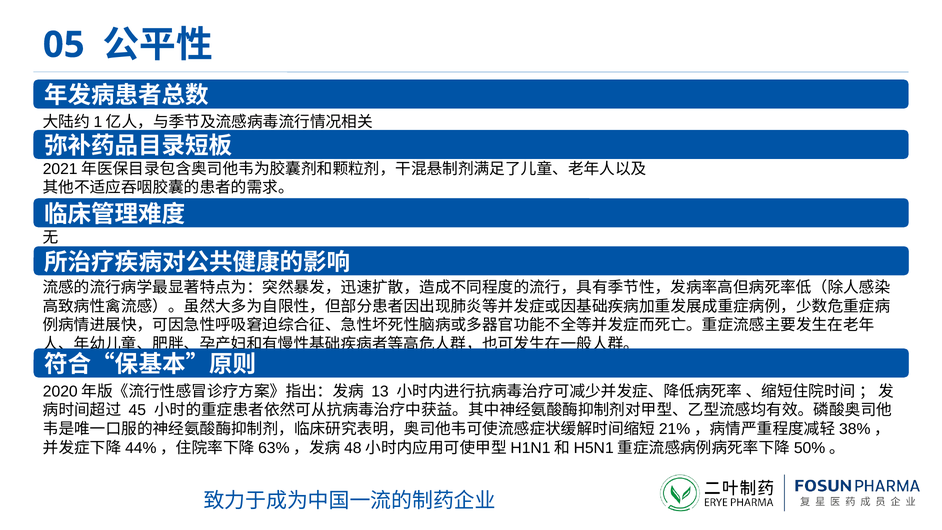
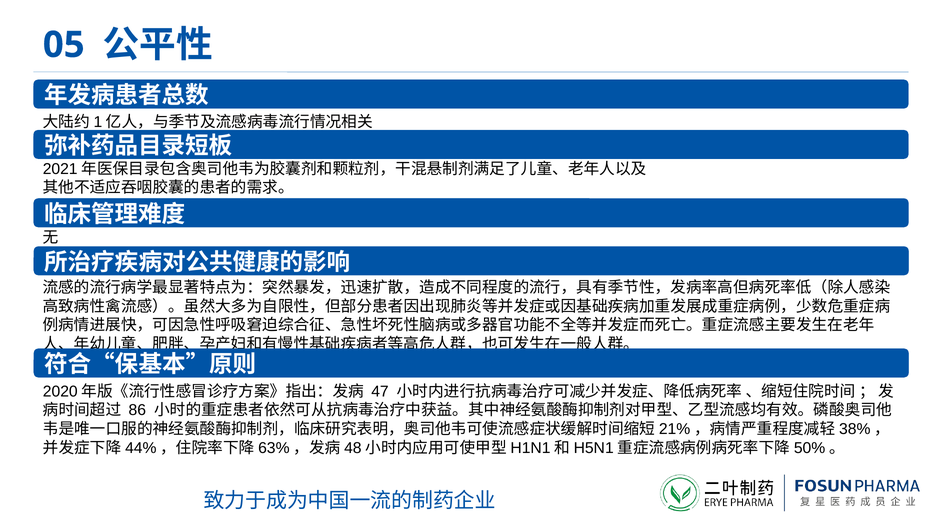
13: 13 -> 47 (380, 391)
45: 45 -> 86 (137, 410)
